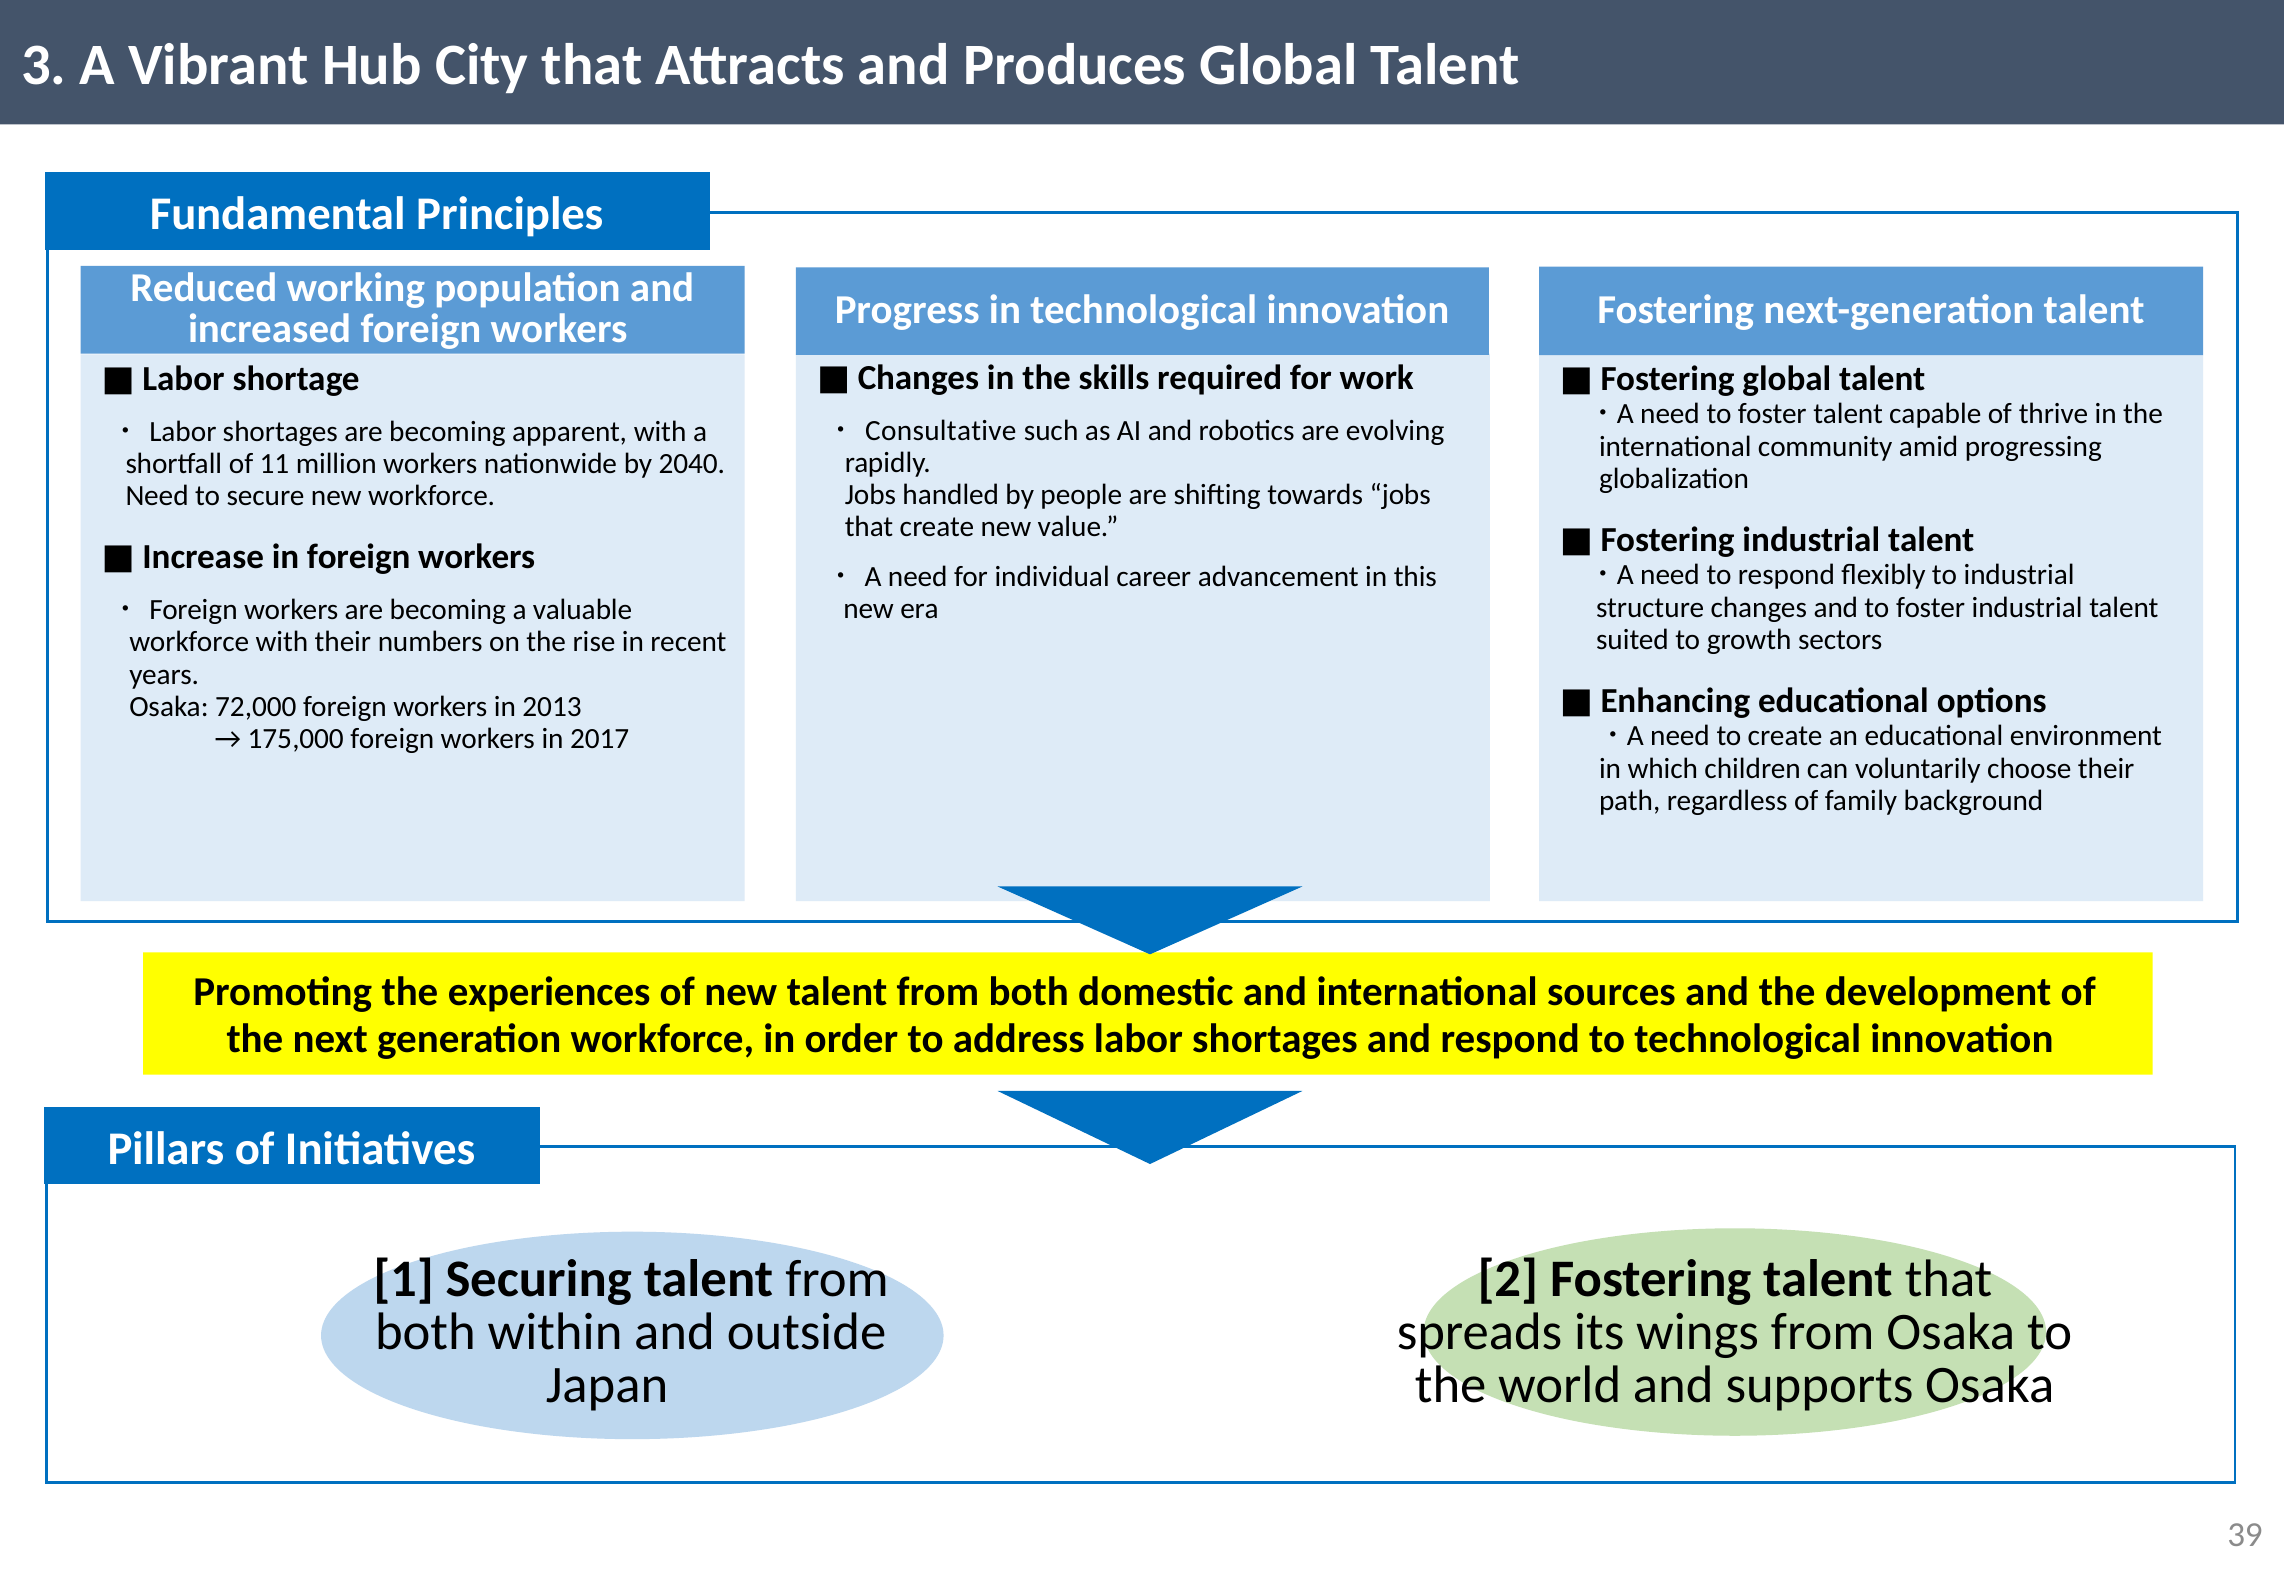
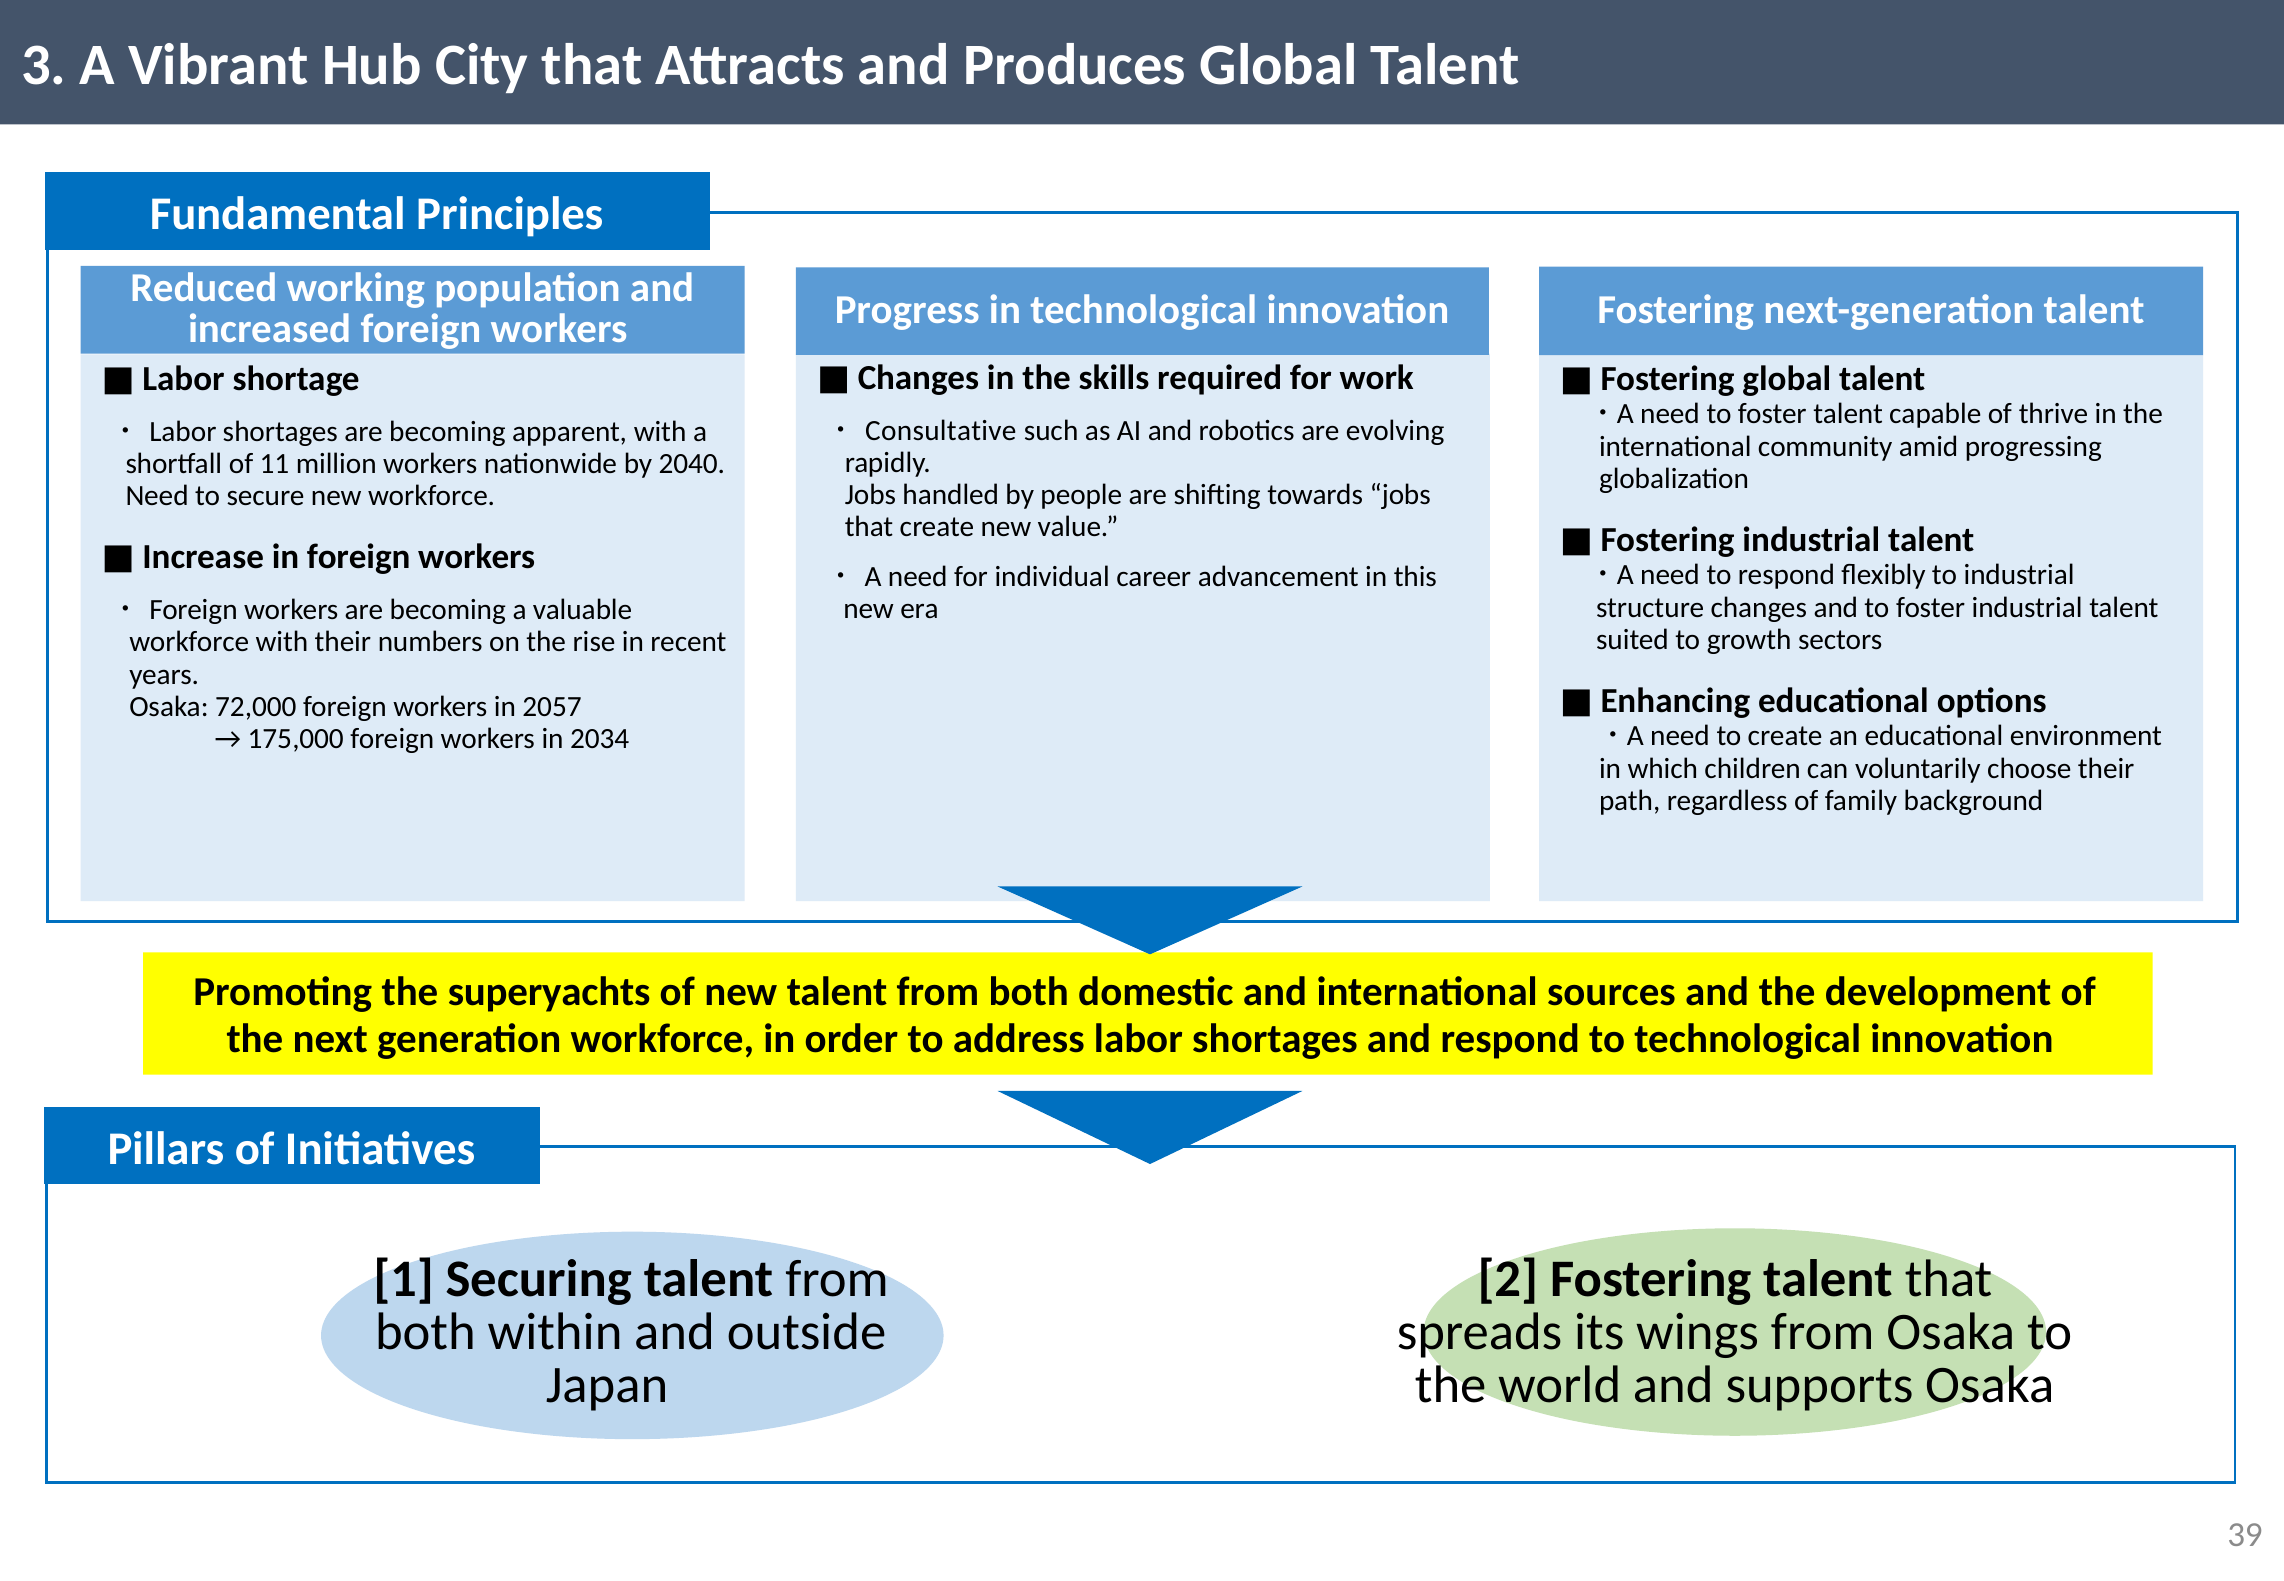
2013: 2013 -> 2057 (552, 707)
2017: 2017 -> 2034 (600, 739)
experiences: experiences -> superyachts (549, 992)
